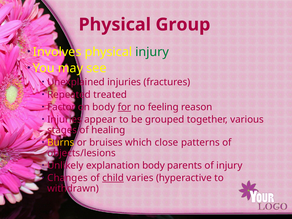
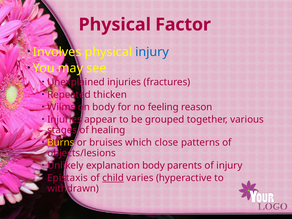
Group: Group -> Factor (183, 25)
injury colour: green -> blue (152, 52)
treated: treated -> thicken (110, 95)
Factor: Factor -> Wilms (61, 107)
for underline: present -> none (124, 107)
Changes: Changes -> Epistaxis (68, 178)
